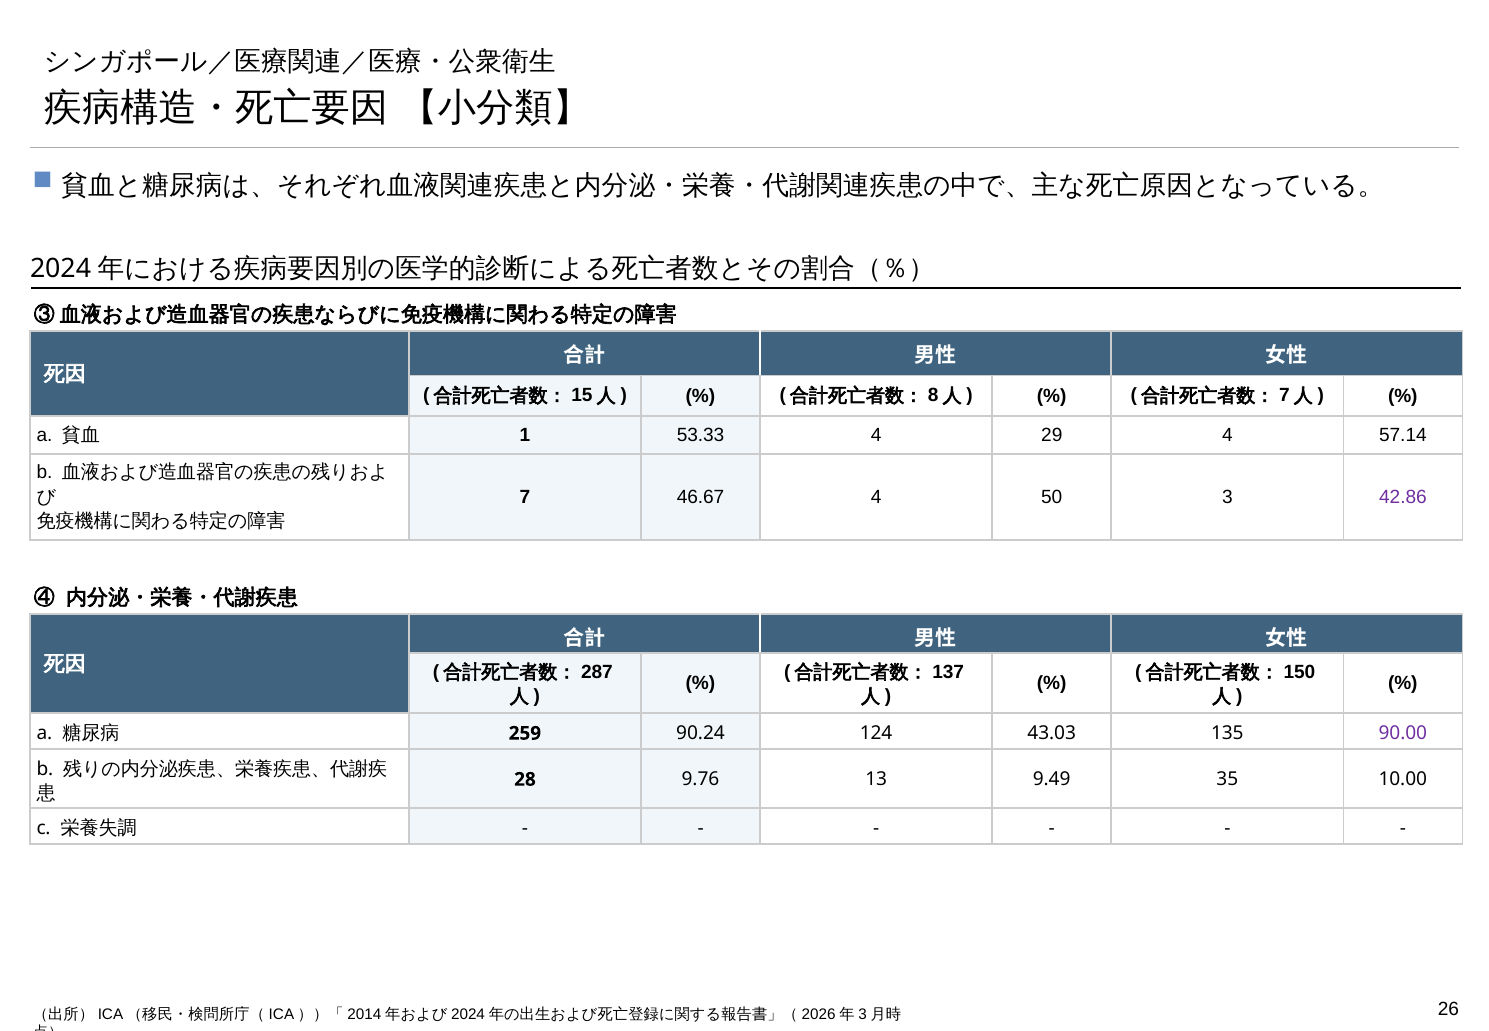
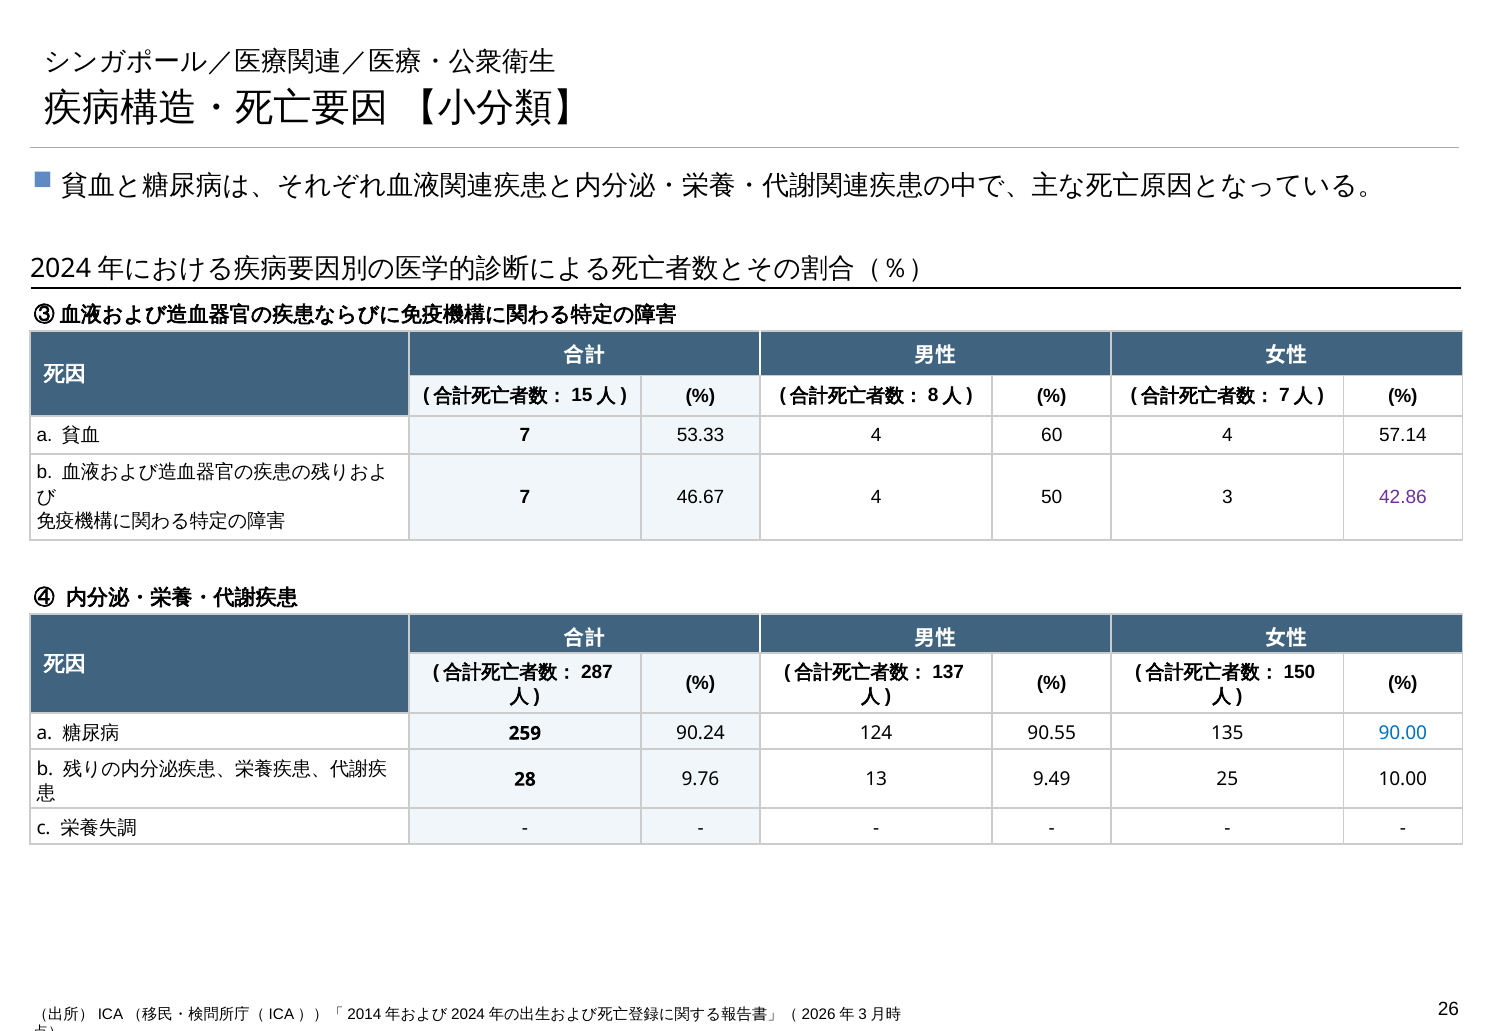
1: 1 -> 7 (525, 435)
29: 29 -> 60 (1052, 435)
43.03: 43.03 -> 90.55 (1052, 733)
90.00 colour: purple -> blue (1403, 733)
35: 35 -> 25 (1227, 779)
